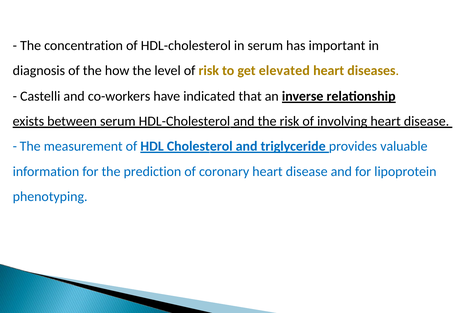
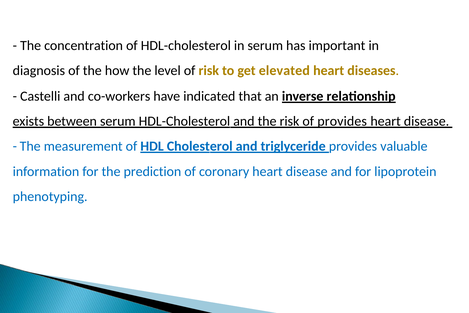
of involving: involving -> provides (342, 121)
